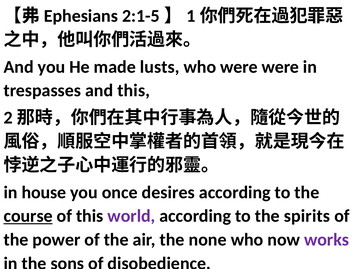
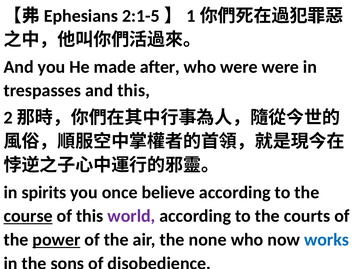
lusts: lusts -> after (160, 67)
house: house -> spirits (44, 193)
desires: desires -> believe (168, 193)
spirits: spirits -> courts (307, 216)
power underline: none -> present (56, 240)
works colour: purple -> blue (327, 240)
